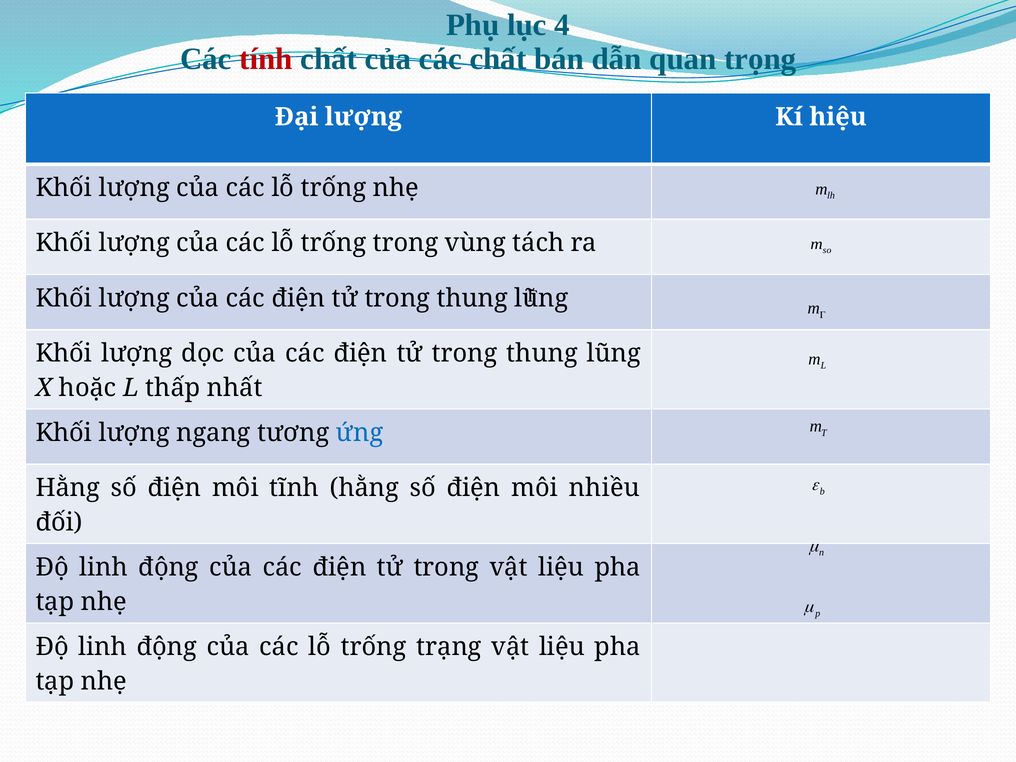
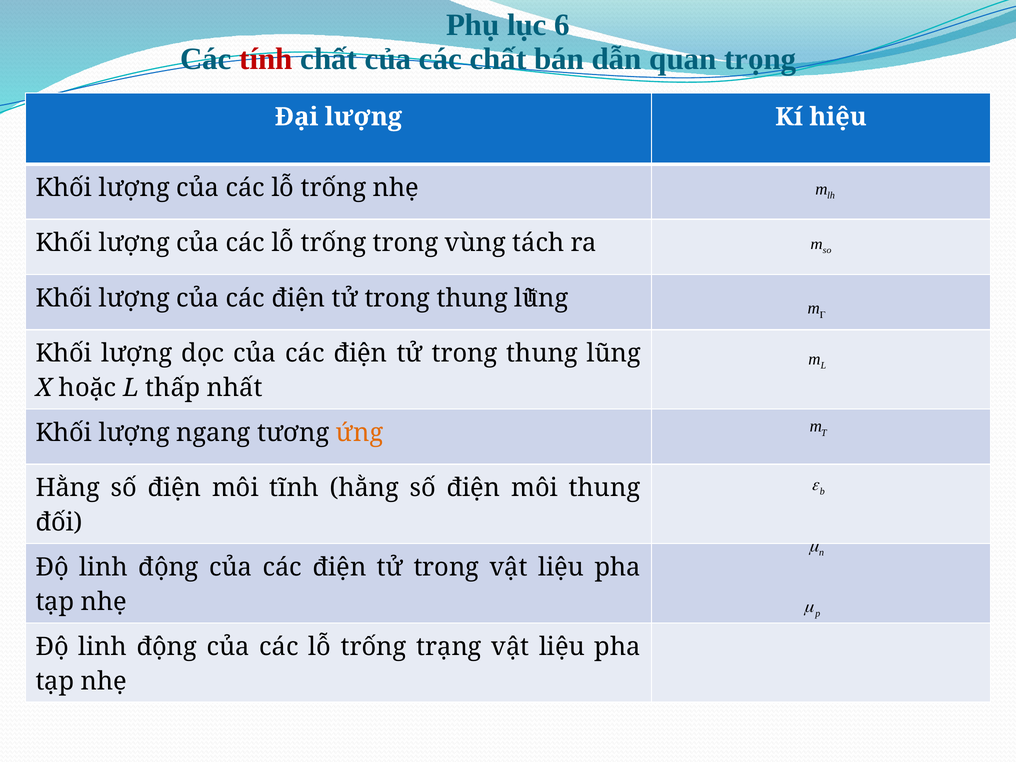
4: 4 -> 6 (562, 25)
ứng colour: blue -> orange (360, 433)
môi nhiều: nhiều -> thung (604, 488)
